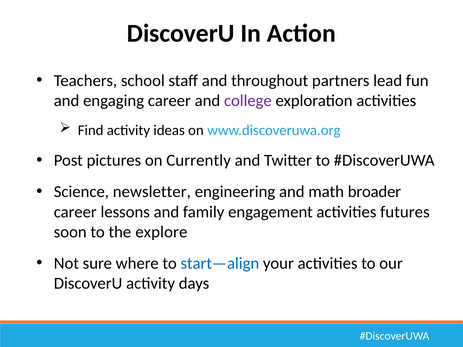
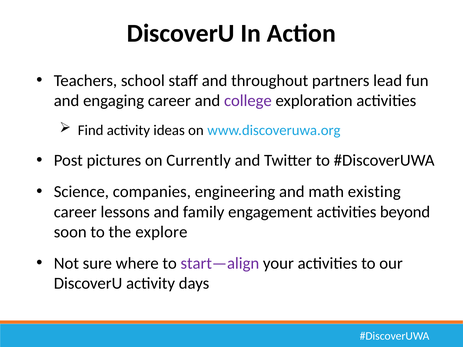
newsletter: newsletter -> companies (152, 192)
broader: broader -> existing (374, 192)
futures: futures -> beyond (405, 212)
start—align colour: blue -> purple (220, 263)
